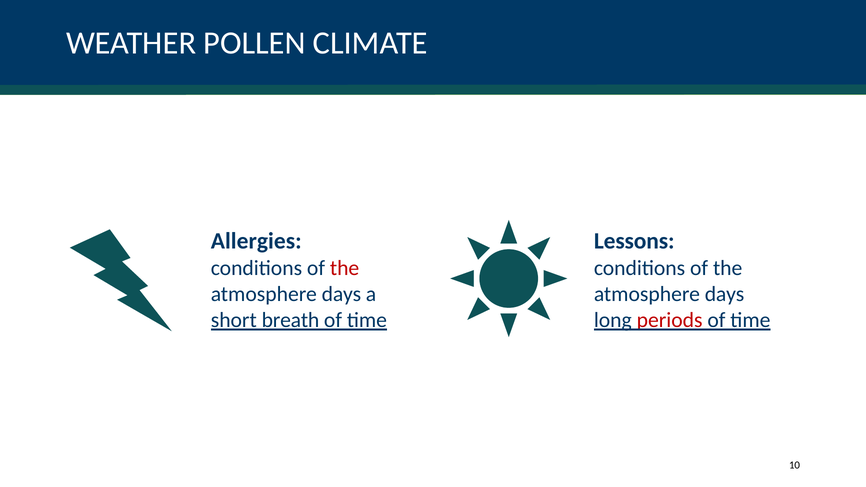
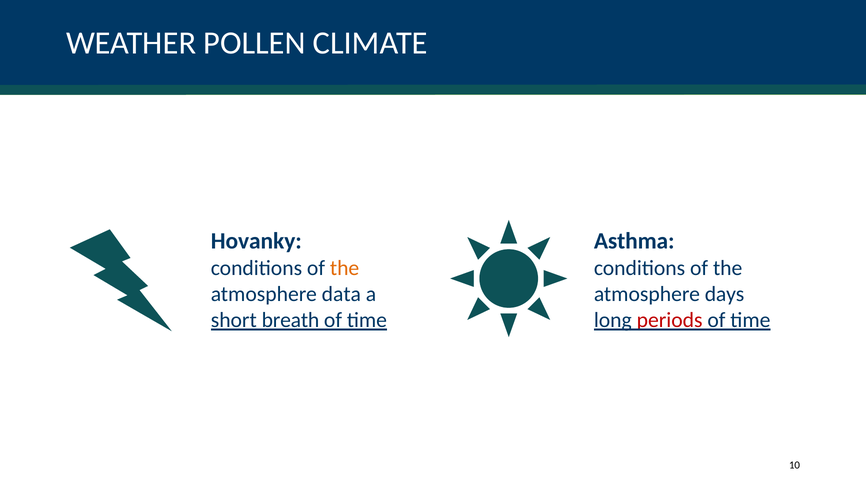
Allergies: Allergies -> Hovanky (256, 241)
Lessons: Lessons -> Asthma (634, 241)
the colour: red -> orange (345, 268)
days: days -> data (341, 294)
